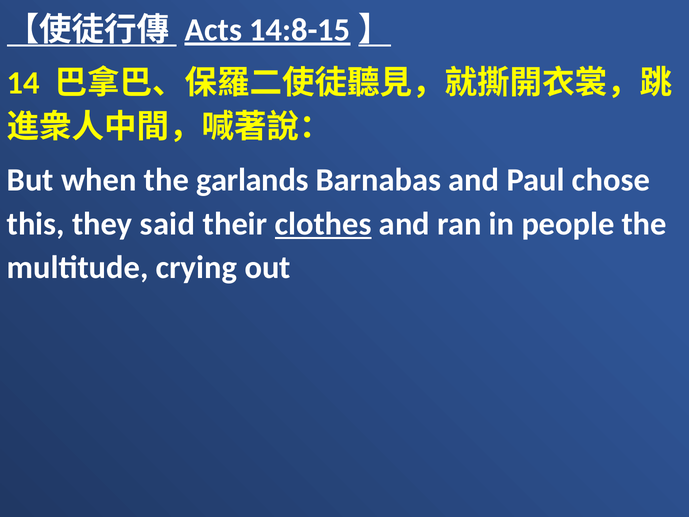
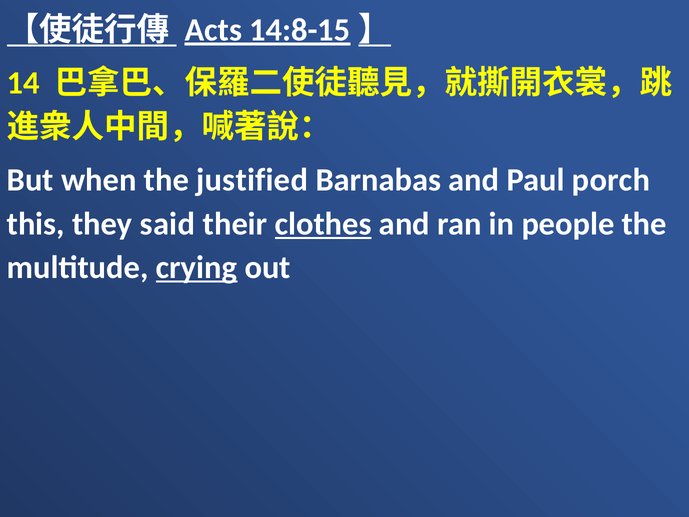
garlands: garlands -> justified (252, 180)
chose: chose -> porch (611, 180)
crying underline: none -> present (197, 268)
